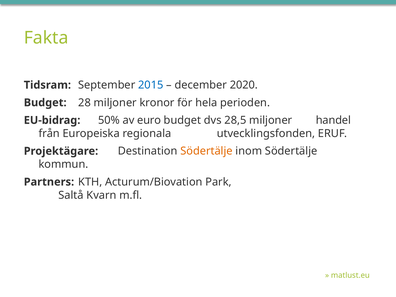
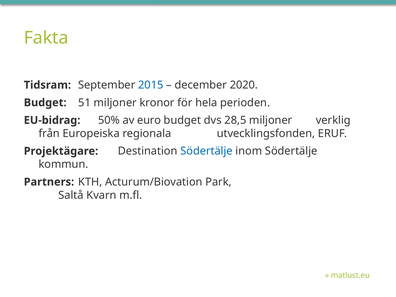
28: 28 -> 51 (85, 103)
handel: handel -> verklig (333, 120)
Södertälje colour: orange -> blue (206, 151)
